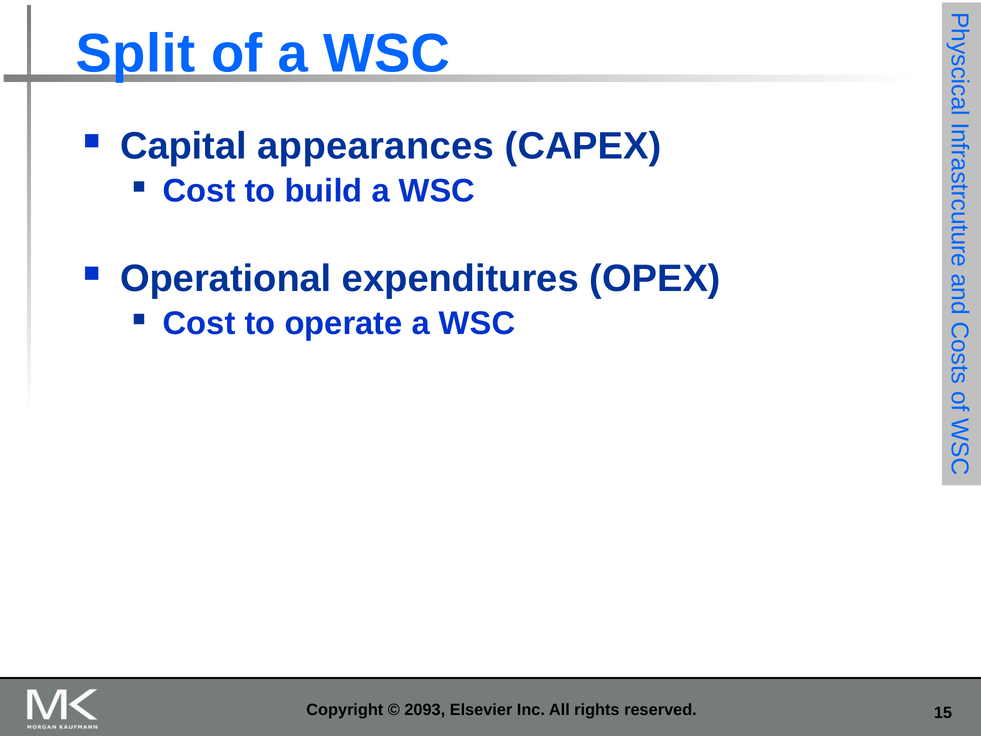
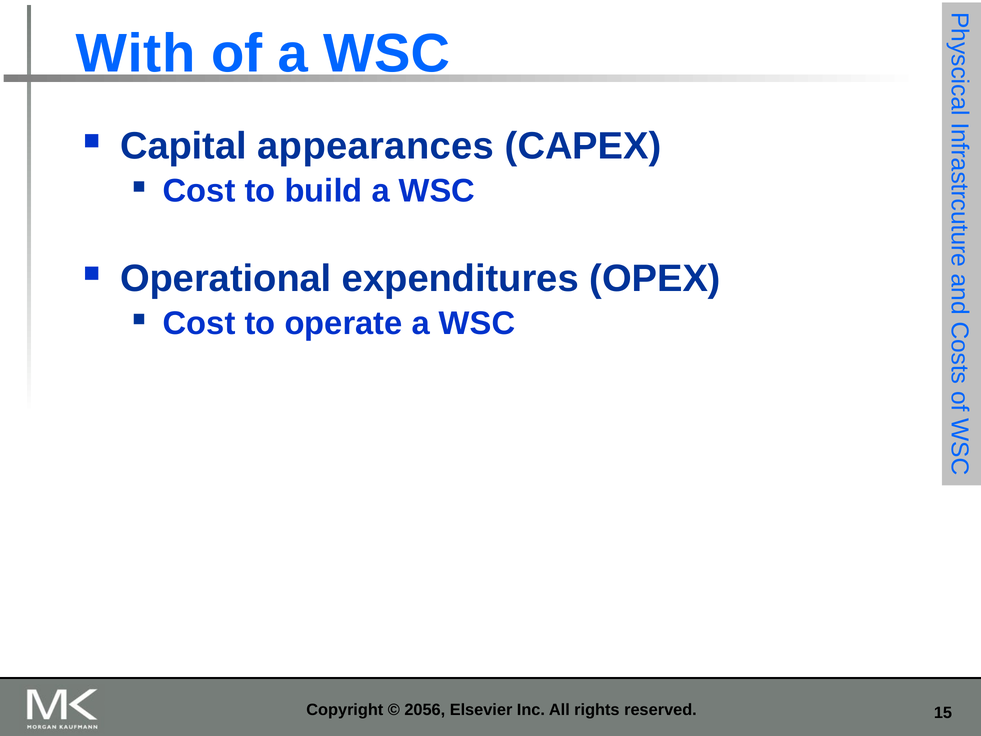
Split: Split -> With (136, 54)
2093: 2093 -> 2056 (425, 710)
